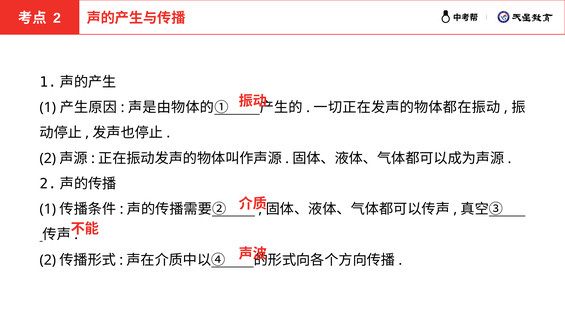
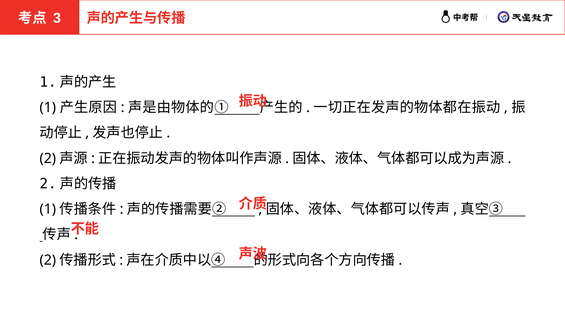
2: 2 -> 3 (57, 18)
